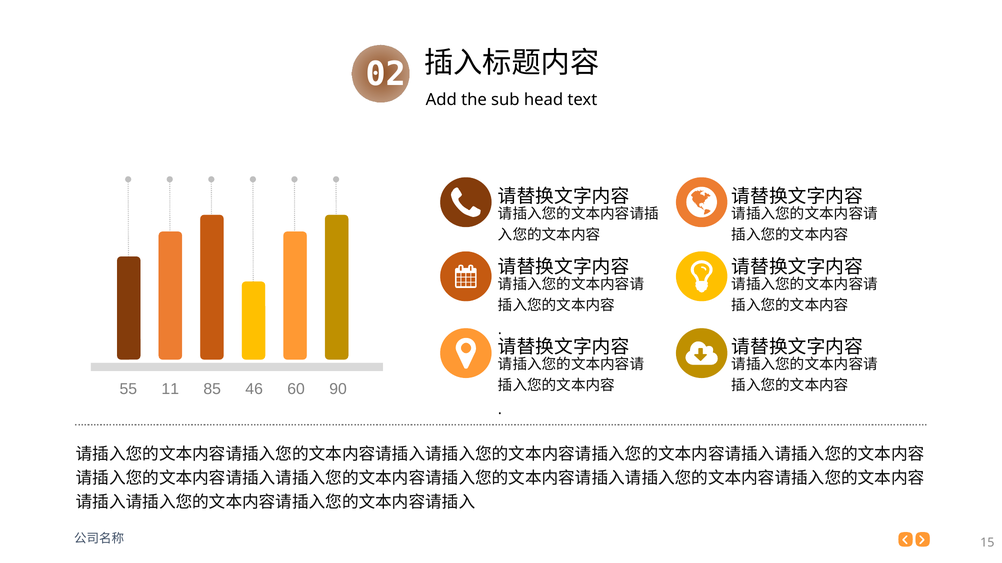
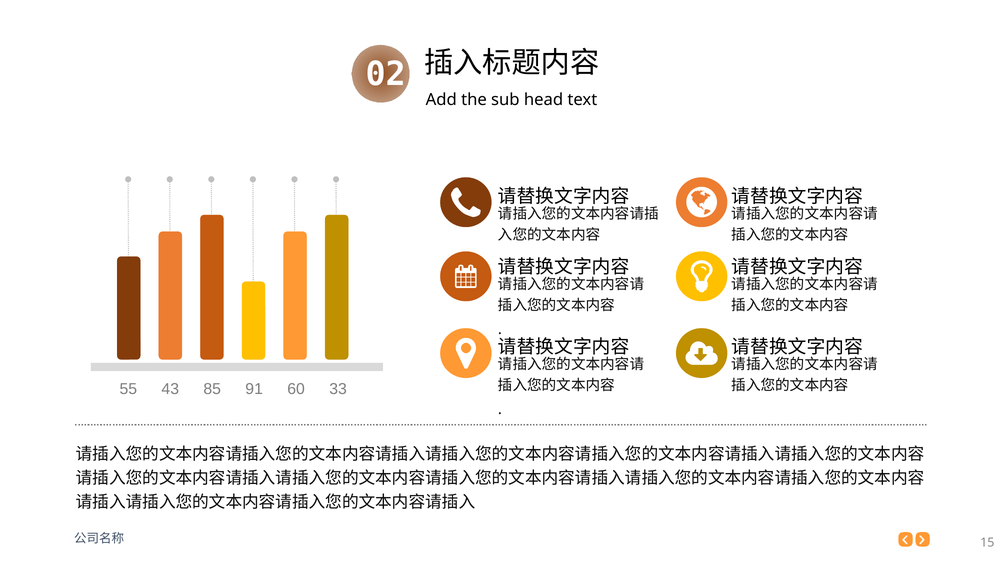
11: 11 -> 43 (170, 389)
46: 46 -> 91 (254, 389)
90: 90 -> 33 (338, 389)
